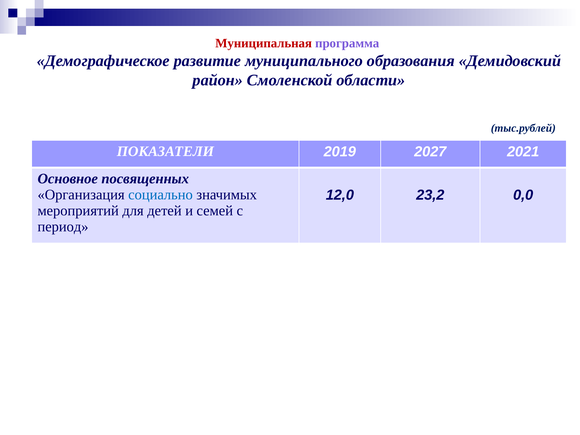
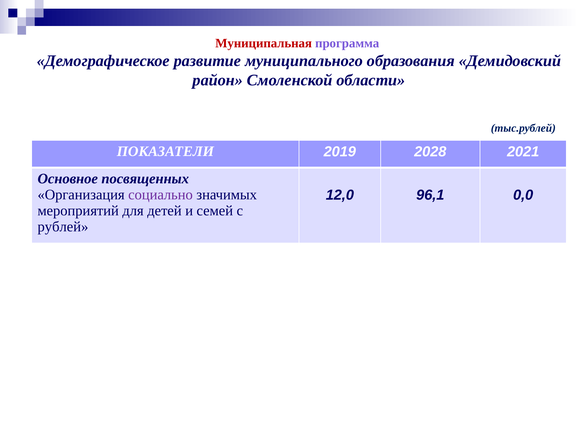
2027: 2027 -> 2028 (430, 152)
социально colour: blue -> purple (161, 195)
23,2: 23,2 -> 96,1 (430, 195)
период: период -> рублей (63, 227)
